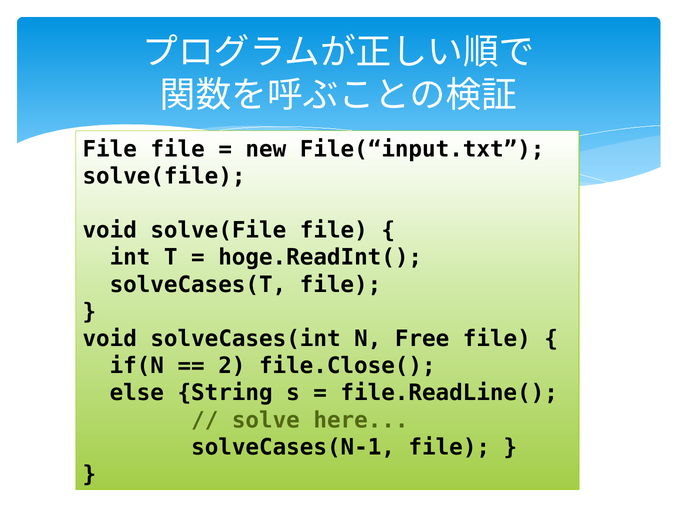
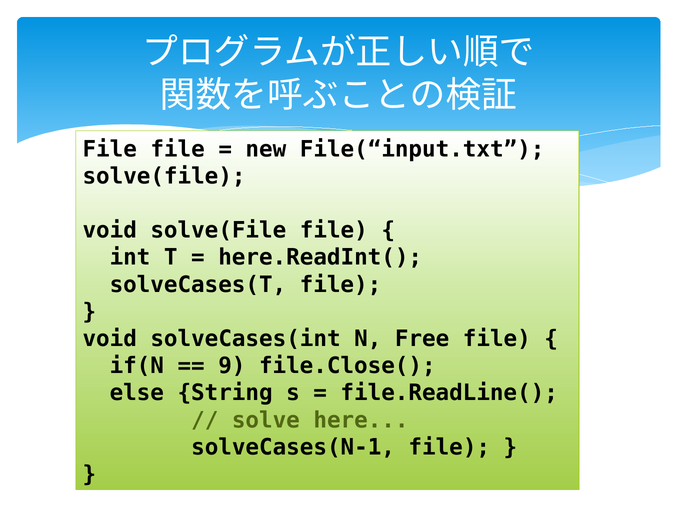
hoge.ReadInt(: hoge.ReadInt( -> here.ReadInt( (320, 257)
2: 2 -> 9 (232, 366)
